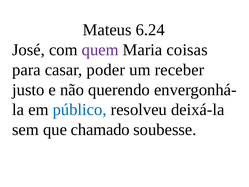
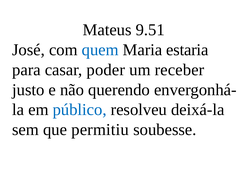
6.24: 6.24 -> 9.51 (150, 30)
quem colour: purple -> blue (100, 50)
coisas: coisas -> estaria (187, 50)
chamado: chamado -> permitiu (100, 129)
